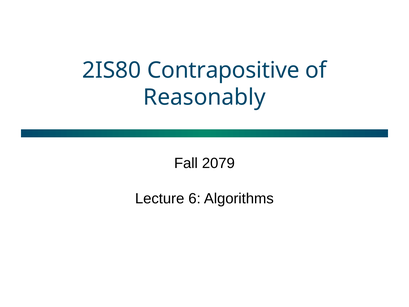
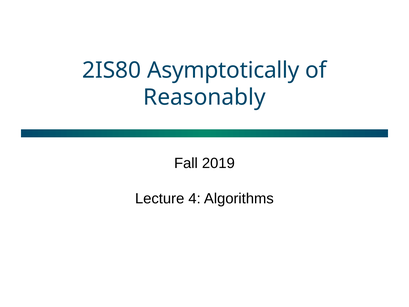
Contrapositive: Contrapositive -> Asymptotically (223, 70)
2079: 2079 -> 2019 (218, 163)
6: 6 -> 4 (195, 199)
